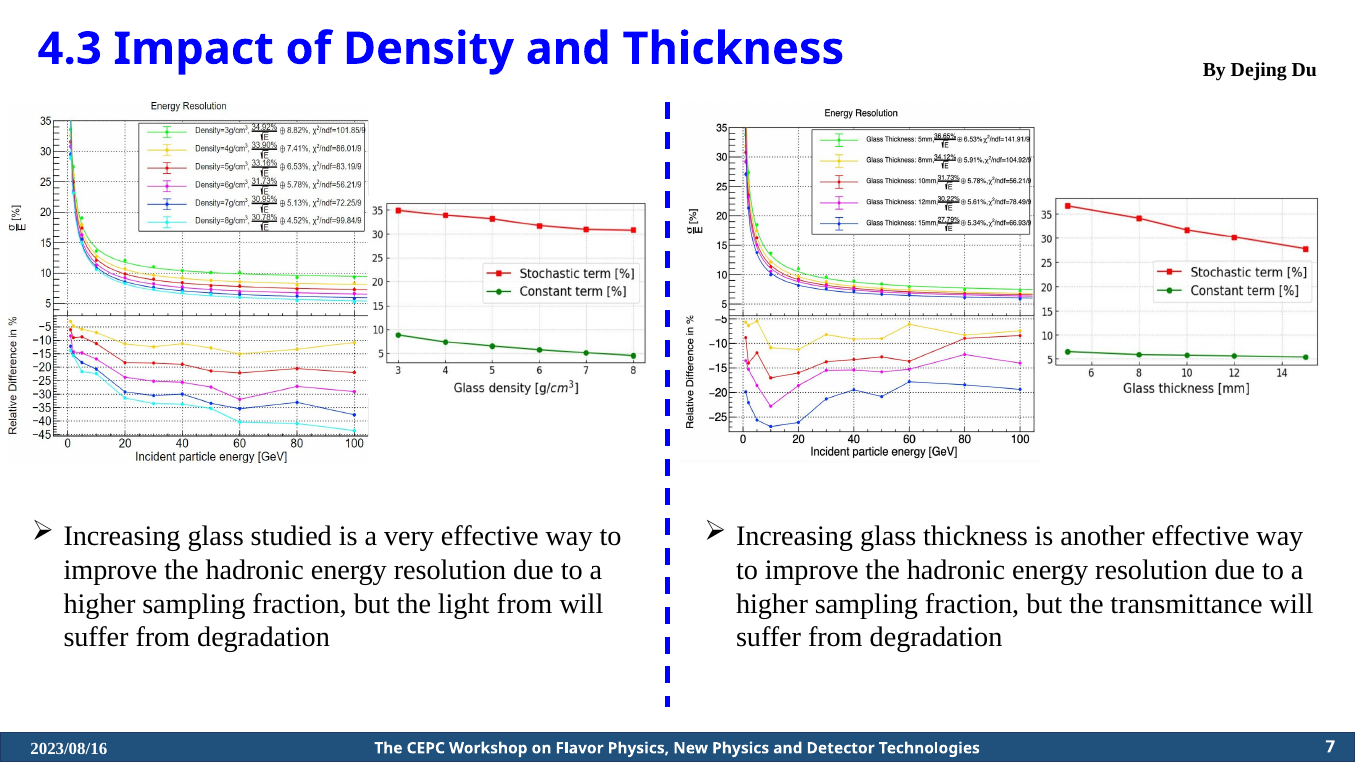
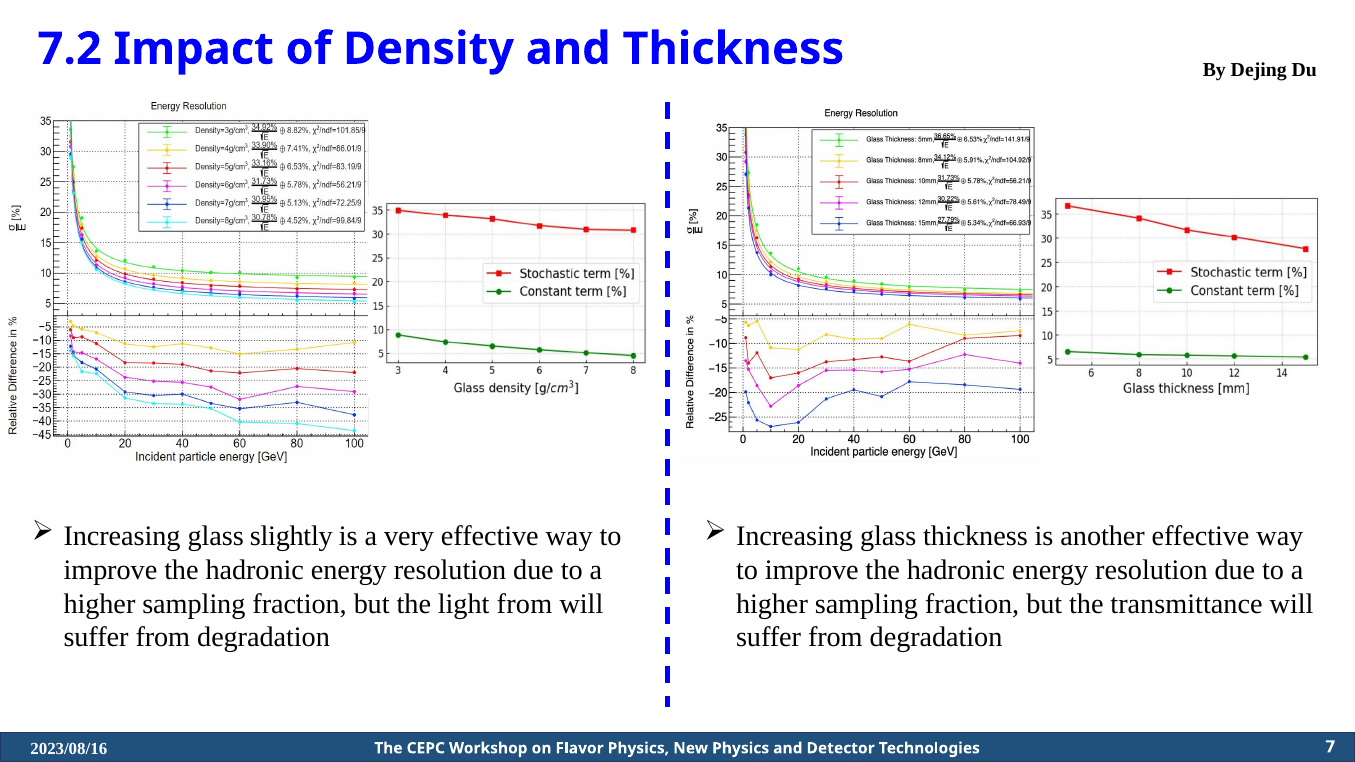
4.3: 4.3 -> 7.2 (70, 49)
studied: studied -> slightly (291, 536)
